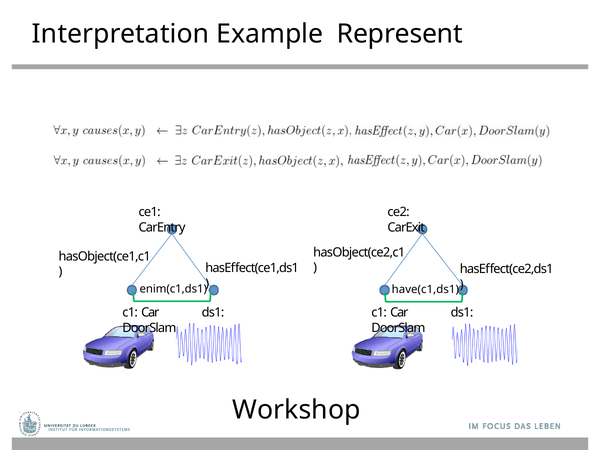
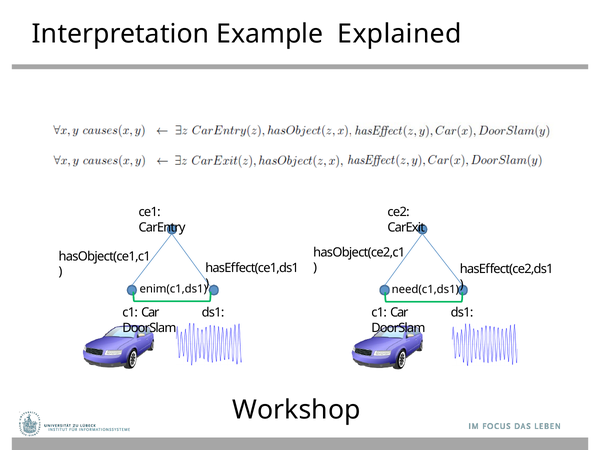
Represent: Represent -> Explained (400, 34)
have(c1,ds1: have(c1,ds1 -> need(c1,ds1 (425, 289)
